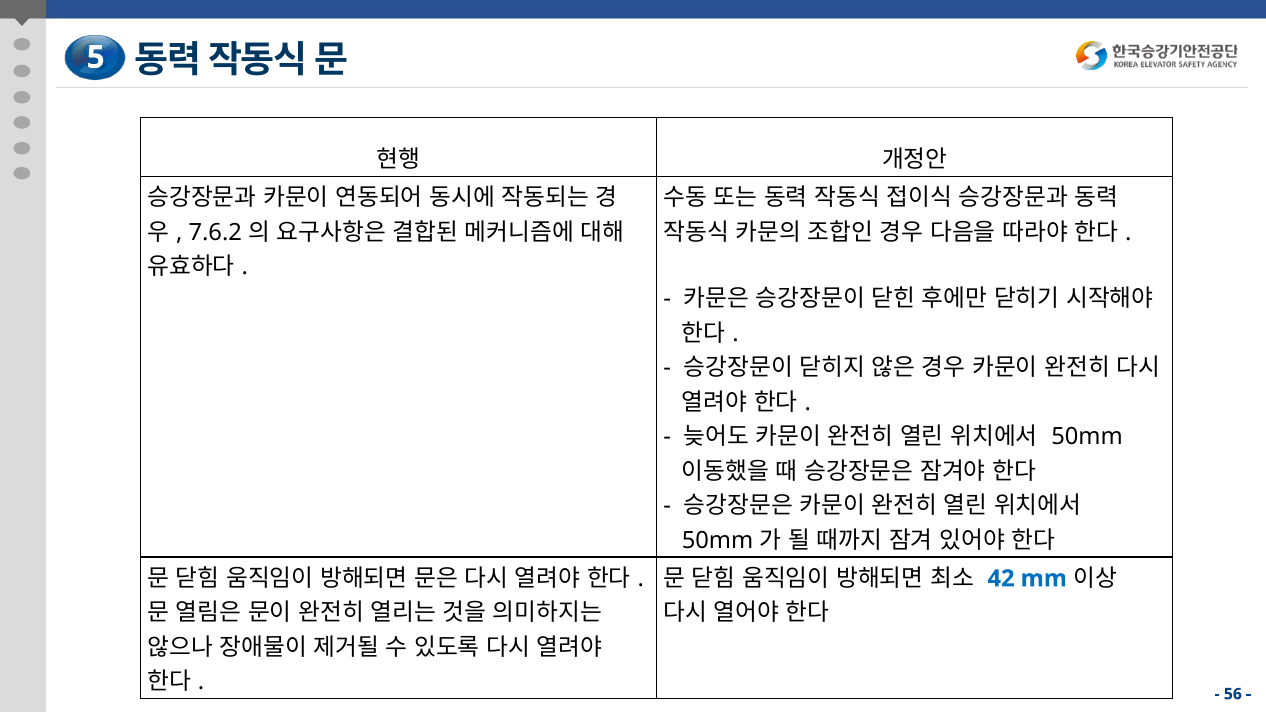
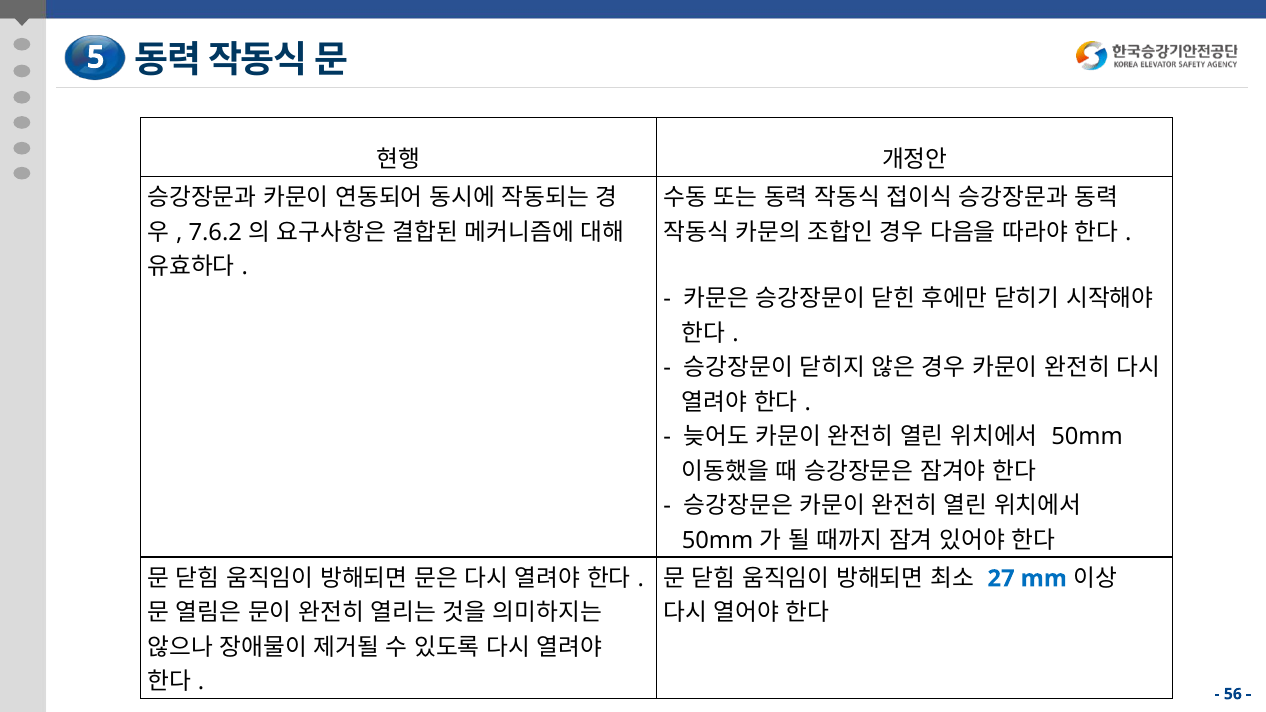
42: 42 -> 27 (1001, 579)
